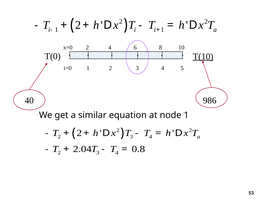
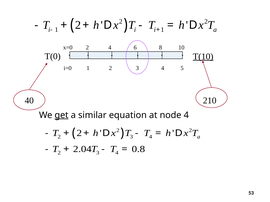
986: 986 -> 210 (210, 101)
get underline: none -> present (62, 115)
node 1: 1 -> 4 (186, 115)
